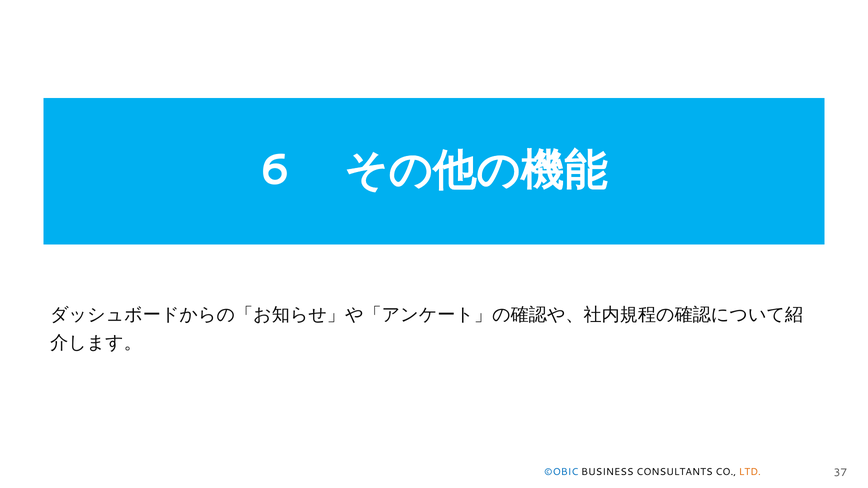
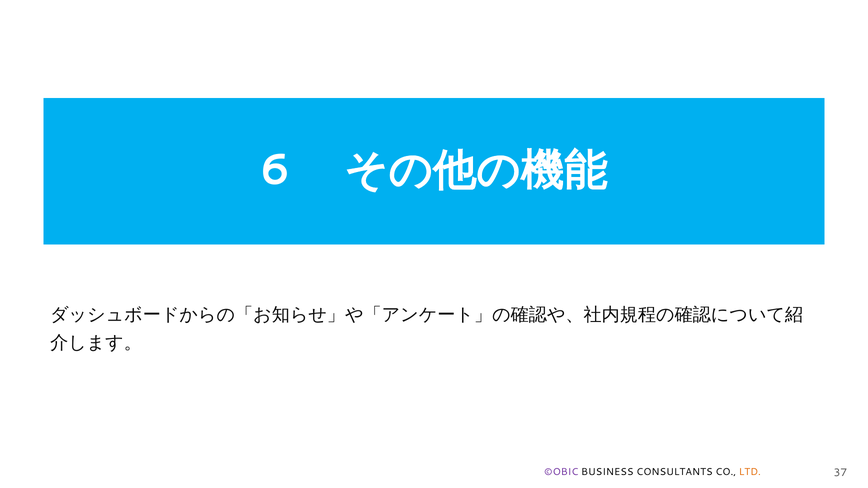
©OBIC colour: blue -> purple (561, 472)
